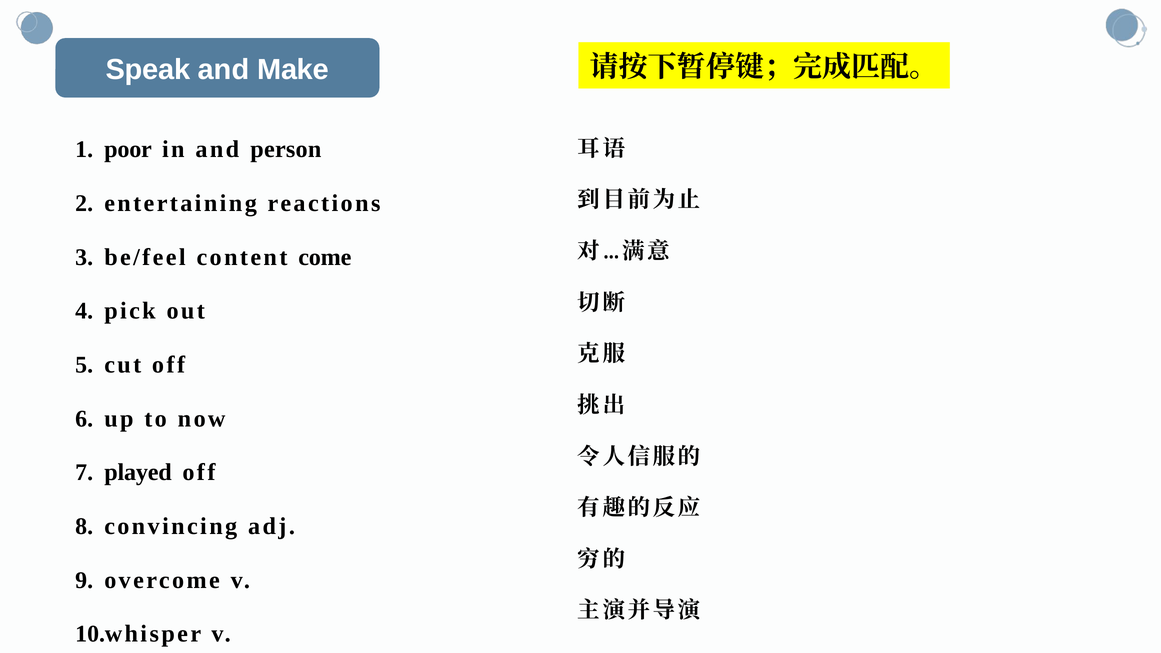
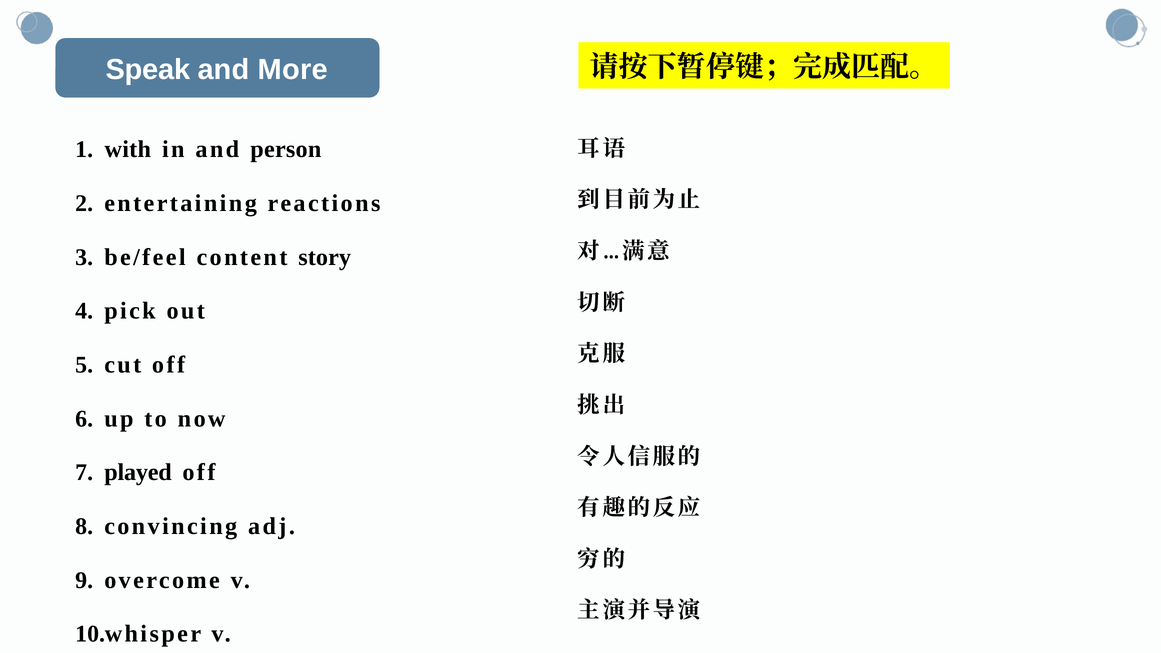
Make: Make -> More (293, 70)
poor: poor -> with (128, 149)
come: come -> story (325, 257)
